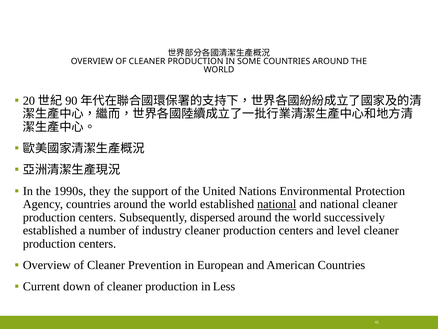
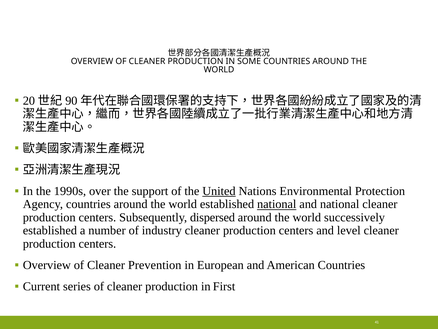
they: they -> over (100, 191)
United underline: none -> present (219, 191)
down: down -> series (77, 286)
Less: Less -> First (224, 286)
